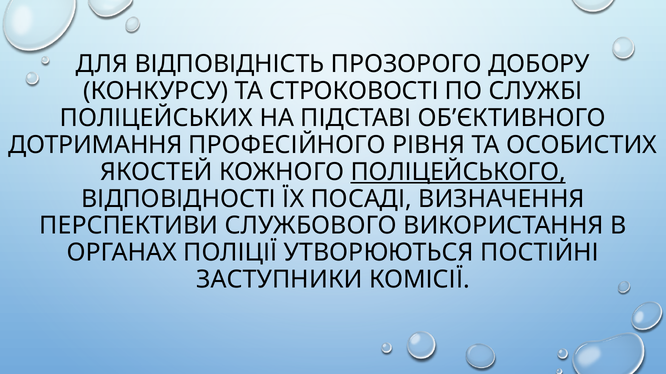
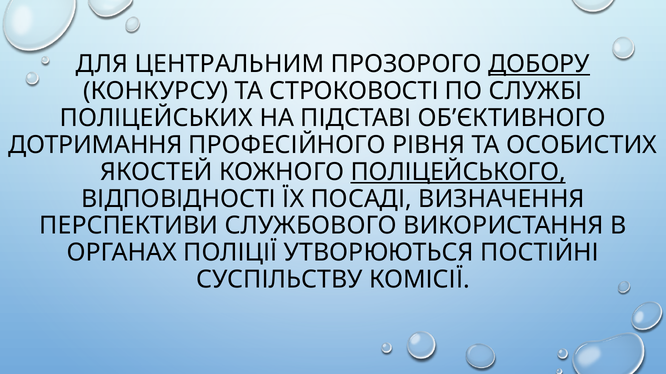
ВІДПОВІДНІСТЬ: ВІДПОВІДНІСТЬ -> ЦЕНТРАЛЬНИМ (230, 64)
ДОБОРУ underline: none -> present (539, 64)
ЗАСТУПНИКИ: ЗАСТУПНИКИ -> СУСПІЛЬСТВУ (279, 280)
